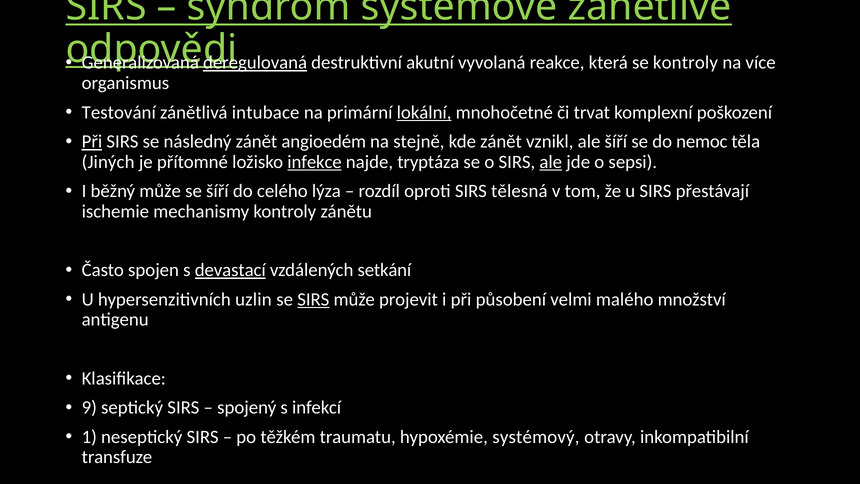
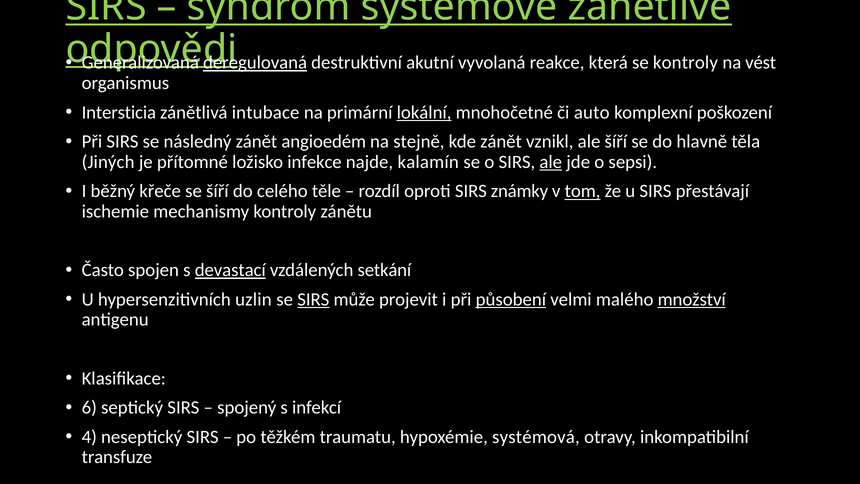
více: více -> vést (761, 63)
Testování: Testování -> Intersticia (119, 112)
trvat: trvat -> auto (592, 112)
Při underline: present -> none (92, 142)
nemoc: nemoc -> hlavně (702, 142)
infekce underline: present -> none (315, 162)
tryptáza: tryptáza -> kalamín (428, 162)
běžný může: může -> křeče (160, 191)
lýza: lýza -> těle (326, 191)
tělesná: tělesná -> známky (519, 191)
tom underline: none -> present (583, 191)
působení underline: none -> present (511, 299)
množství underline: none -> present (692, 299)
9: 9 -> 6 (89, 407)
1: 1 -> 4 (89, 437)
systémový: systémový -> systémová (536, 437)
